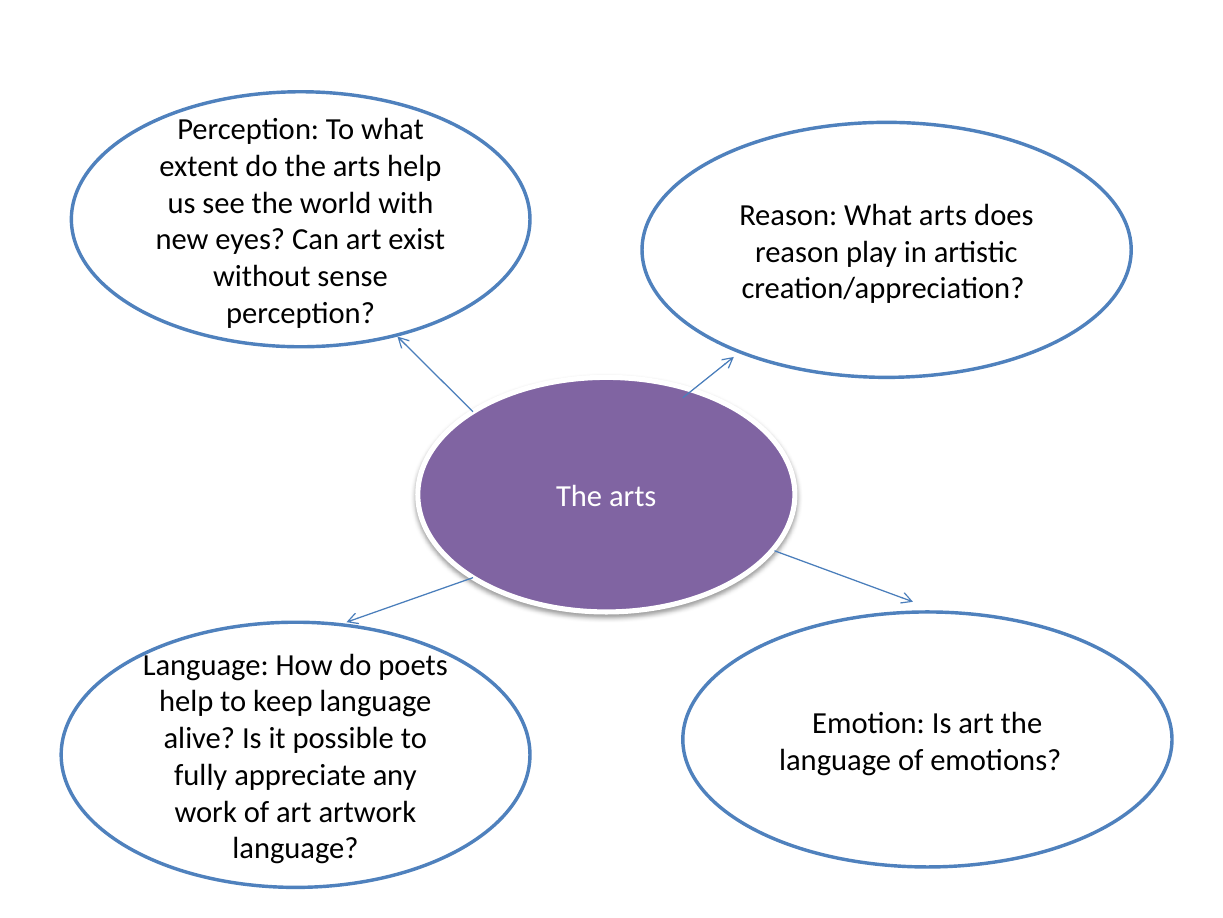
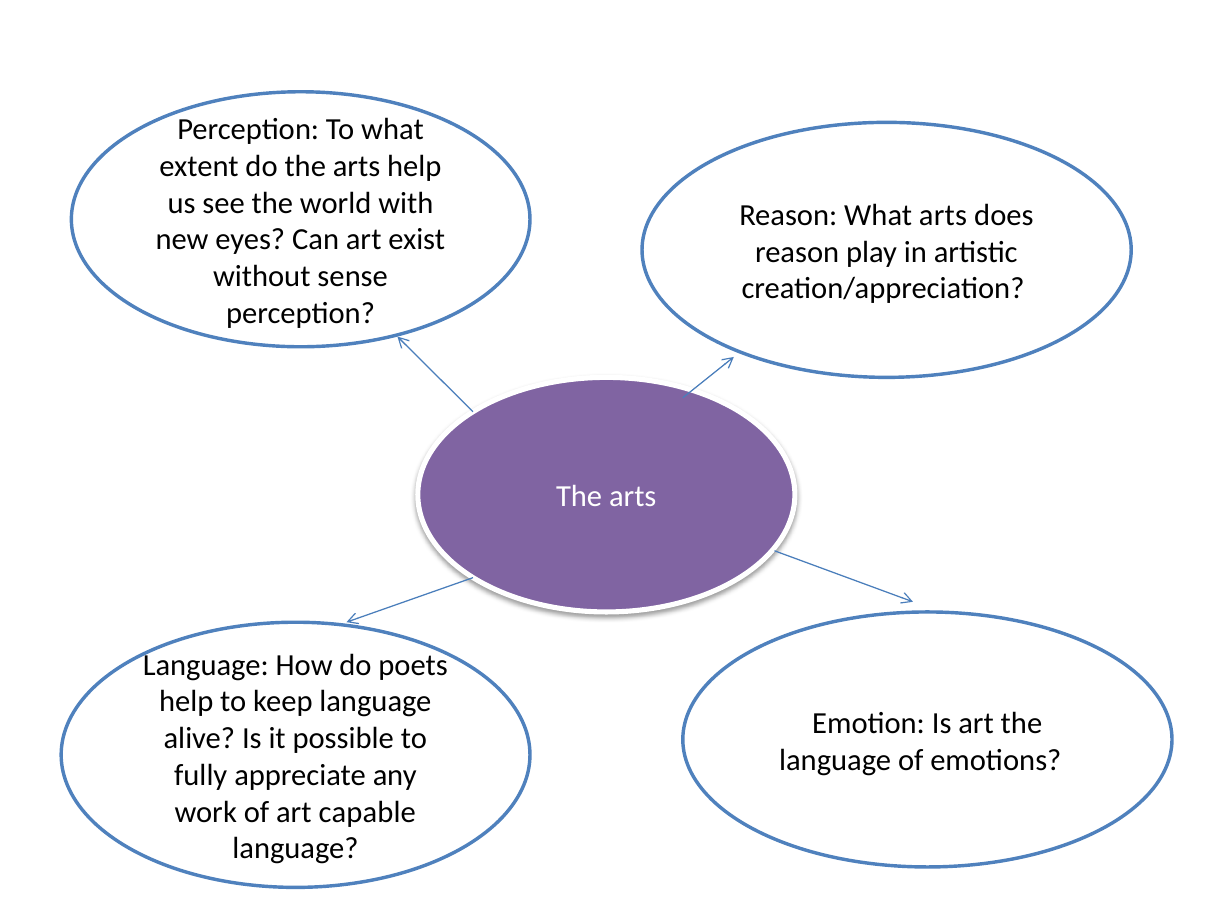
artwork: artwork -> capable (367, 811)
